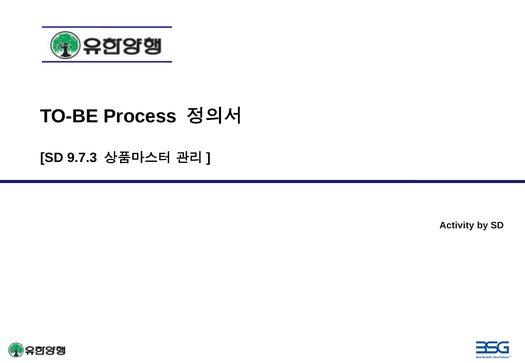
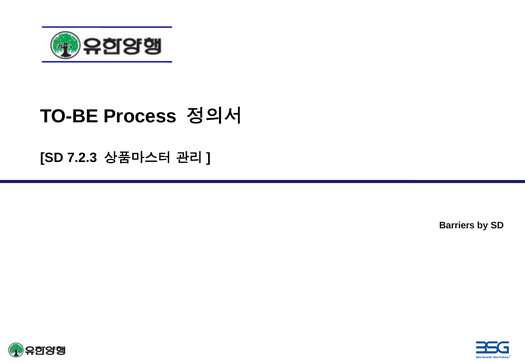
9.7.3: 9.7.3 -> 7.2.3 (82, 158)
Activity: Activity -> Barriers (457, 226)
